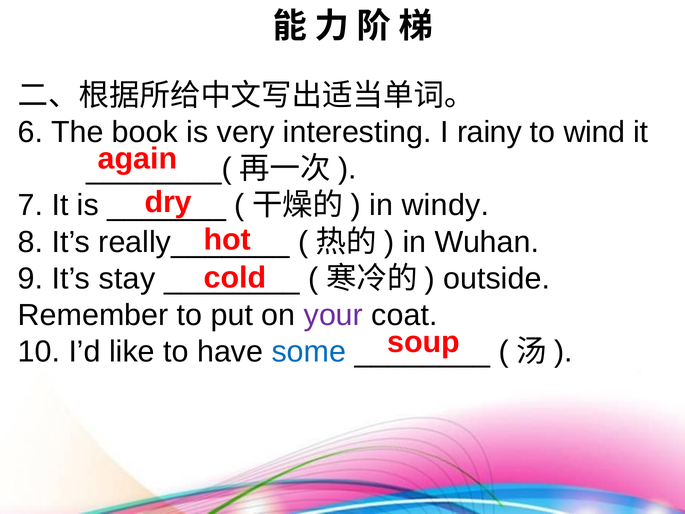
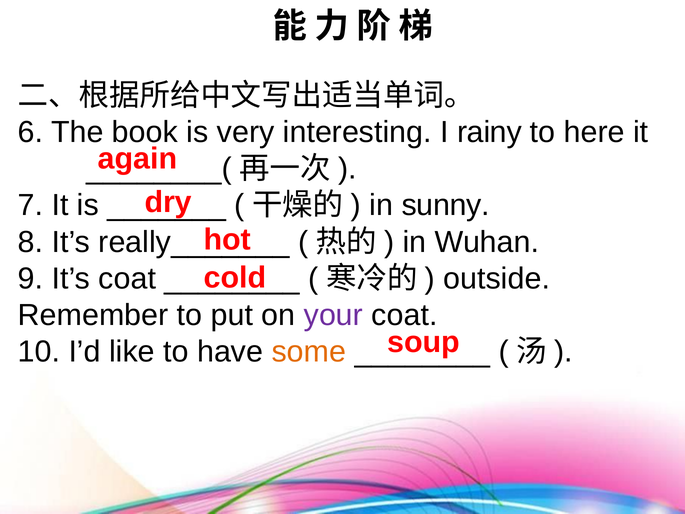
wind: wind -> here (594, 132)
windy: windy -> sunny (446, 205)
It’s stay: stay -> coat (127, 278)
some colour: blue -> orange (309, 351)
